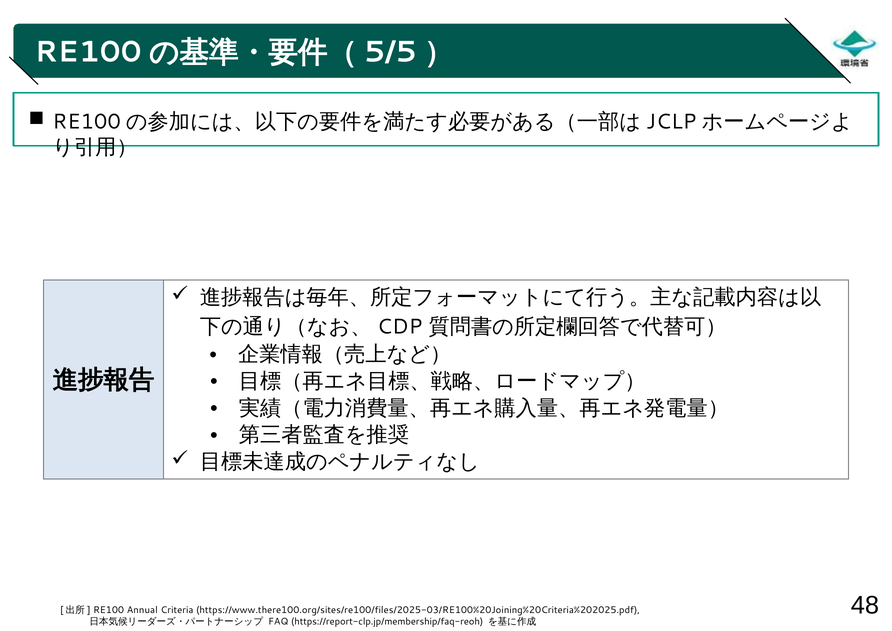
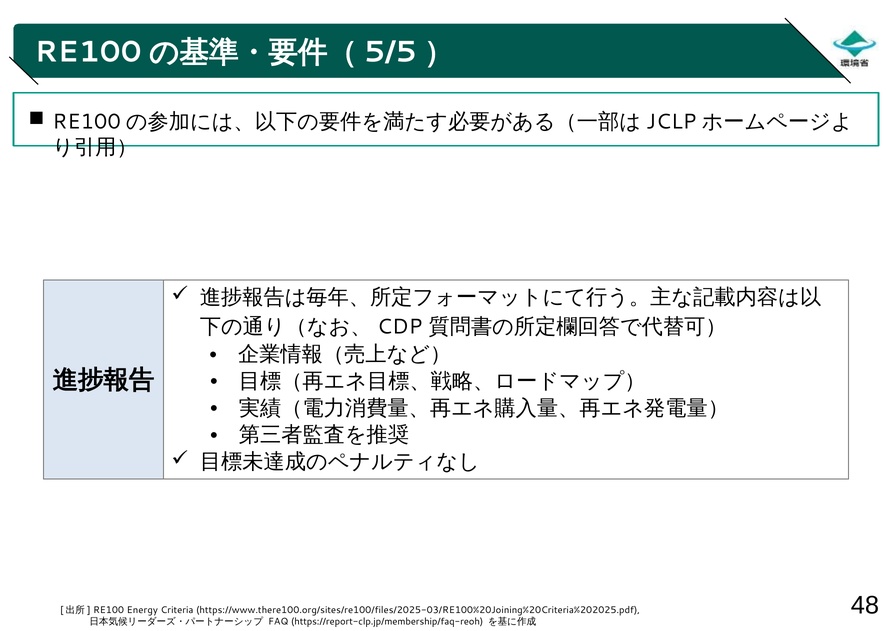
Annual: Annual -> Energy (142, 610)
